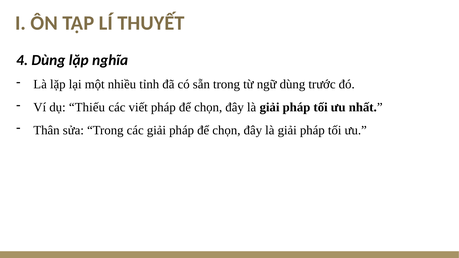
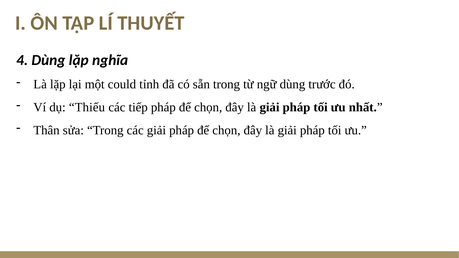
một nhiều: nhiều -> could (122, 84)
viết: viết -> tiếp (138, 107)
